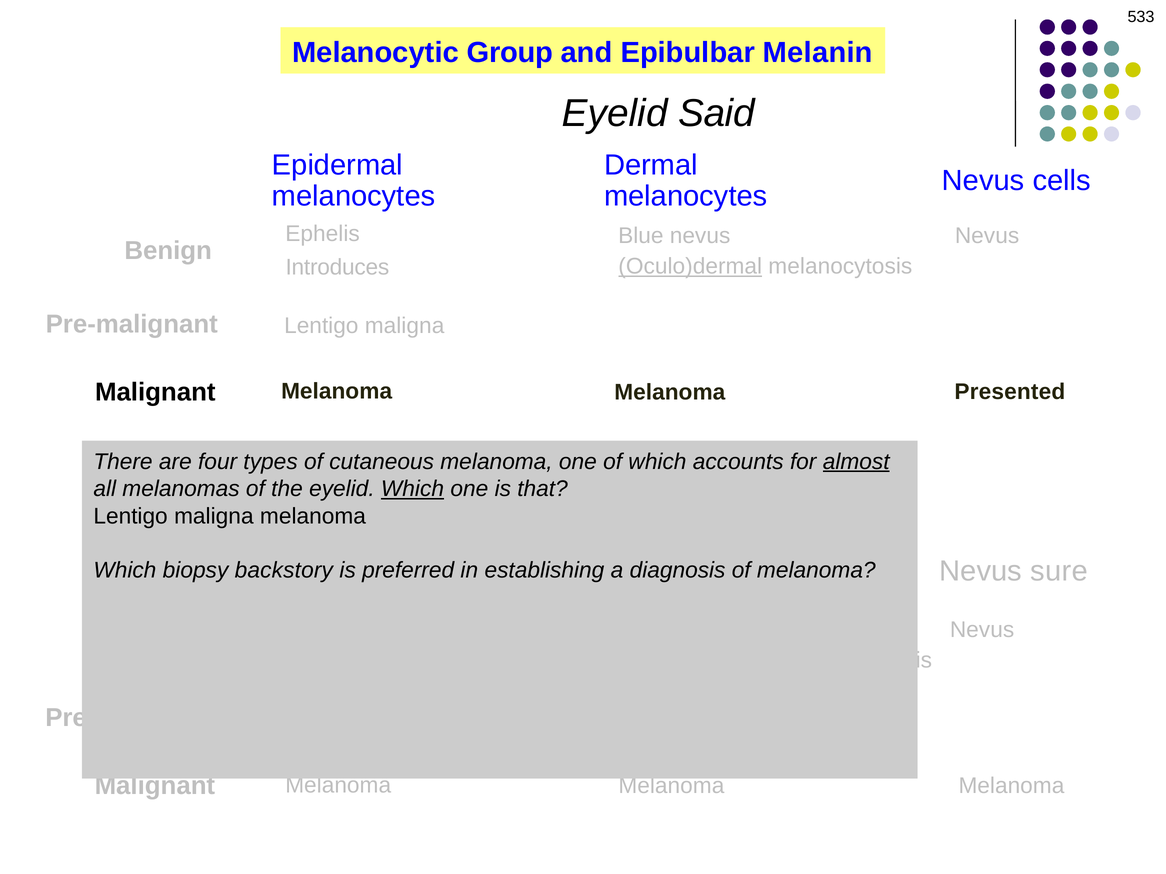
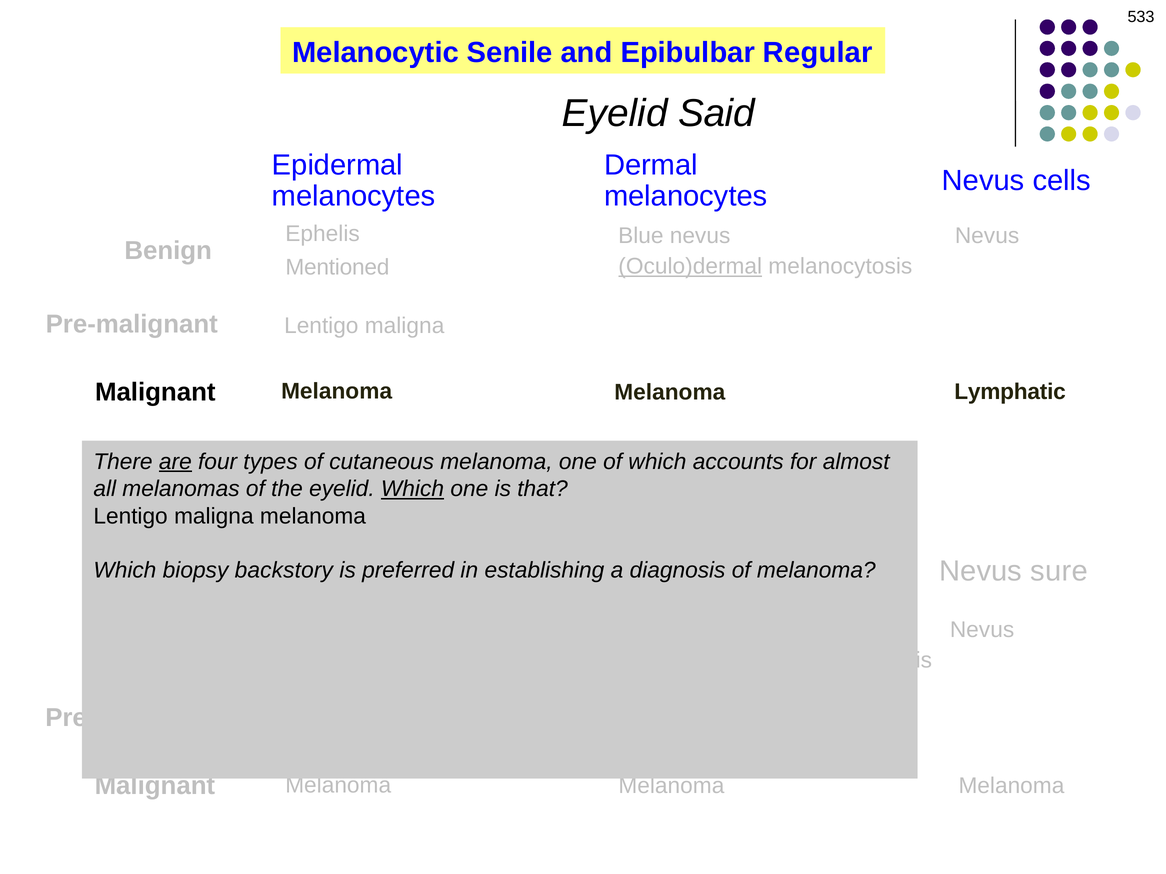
Group: Group -> Senile (510, 52)
Melanin: Melanin -> Regular (818, 52)
Introduces: Introduces -> Mentioned (337, 267)
Presented: Presented -> Lymphatic (1010, 392)
are underline: none -> present (175, 462)
almost underline: present -> none (856, 462)
